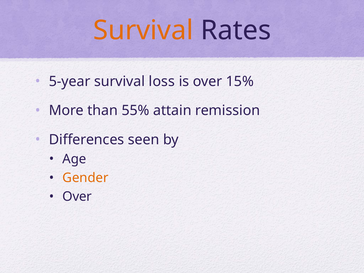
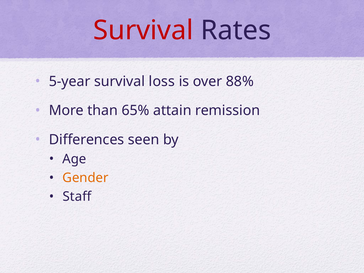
Survival colour: orange -> red (143, 30)
15%: 15% -> 88% (240, 81)
55%: 55% -> 65% (136, 111)
Over: Over -> Staff (77, 197)
